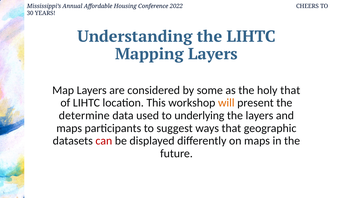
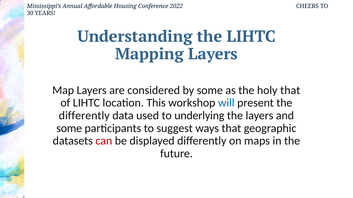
will colour: orange -> blue (226, 103)
determine: determine -> differently (84, 116)
maps: maps -> some (69, 129)
